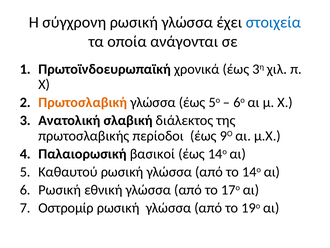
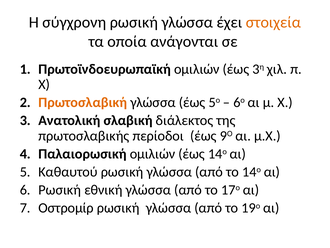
στοιχεία colour: blue -> orange (273, 22)
Πρωτοϊνδοευρωπαϊκή χρονικά: χρονικά -> ομιλιών (197, 69)
Παλαιορωσική βασικοί: βασικοί -> ομιλιών (153, 154)
